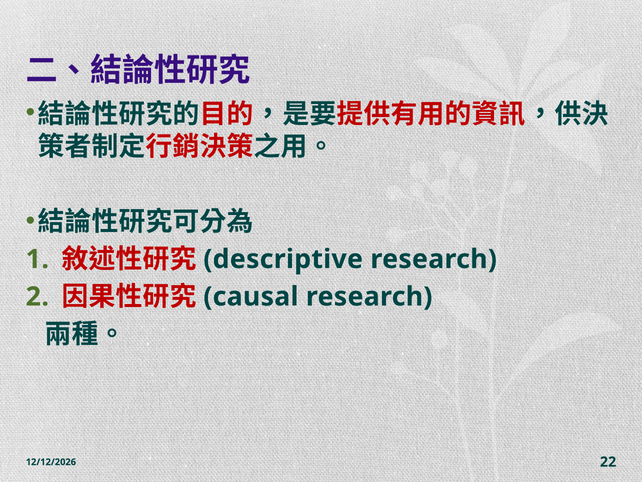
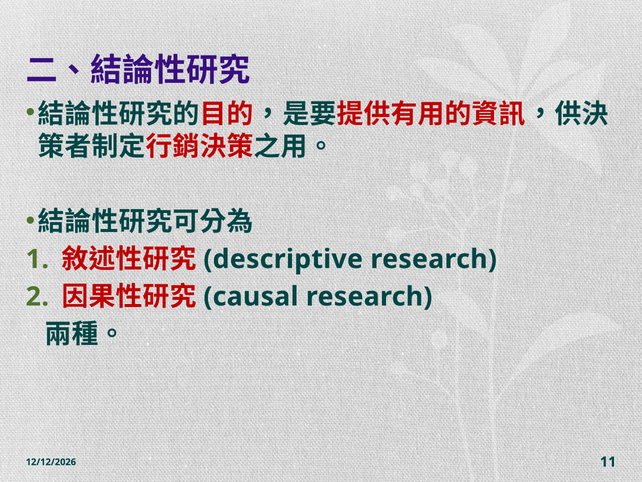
22: 22 -> 11 (608, 462)
